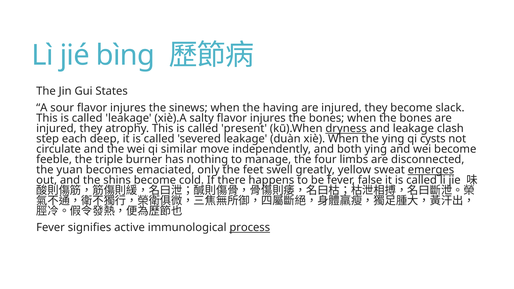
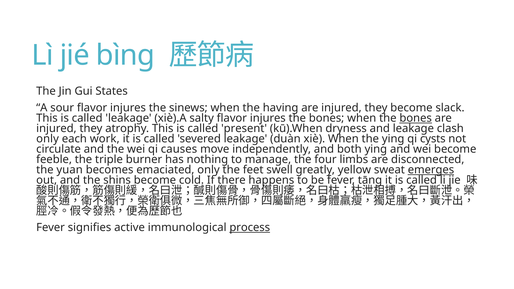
bones underline: none -> present (416, 118)
dryness underline: present -> none (346, 129)
step: step -> only (48, 139)
deep: deep -> work (105, 139)
similar: similar -> causes (179, 149)
false: false -> tāng (370, 180)
